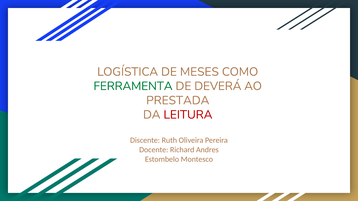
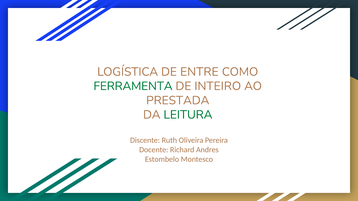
MESES: MESES -> ENTRE (199, 72)
DEVERÁ: DEVERÁ -> INTEIRO (218, 86)
LEITURA colour: red -> green (188, 115)
